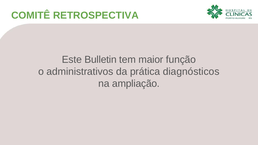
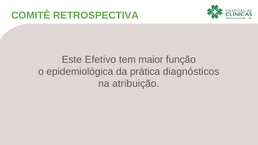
Bulletin: Bulletin -> Efetivo (100, 60)
administrativos: administrativos -> epidemiológica (80, 72)
ampliação: ampliação -> atribuição (136, 84)
